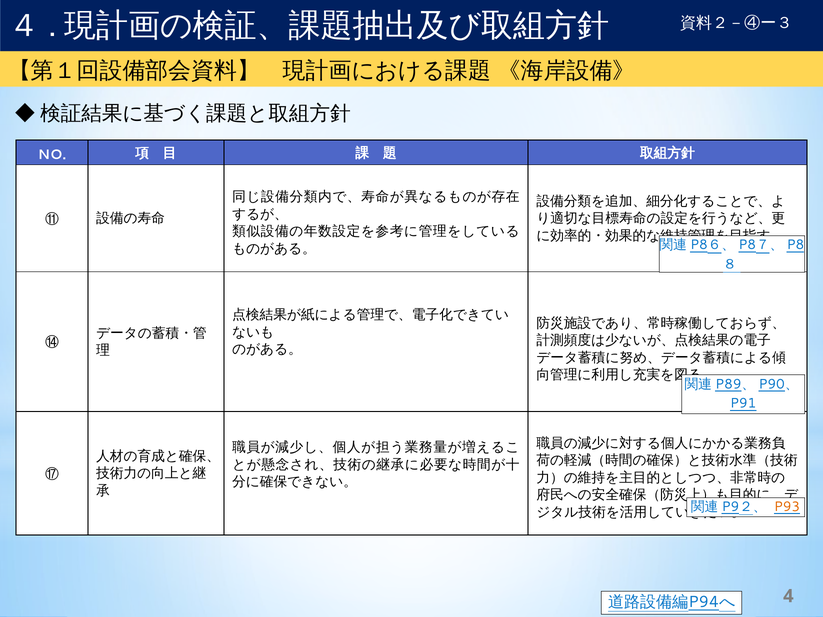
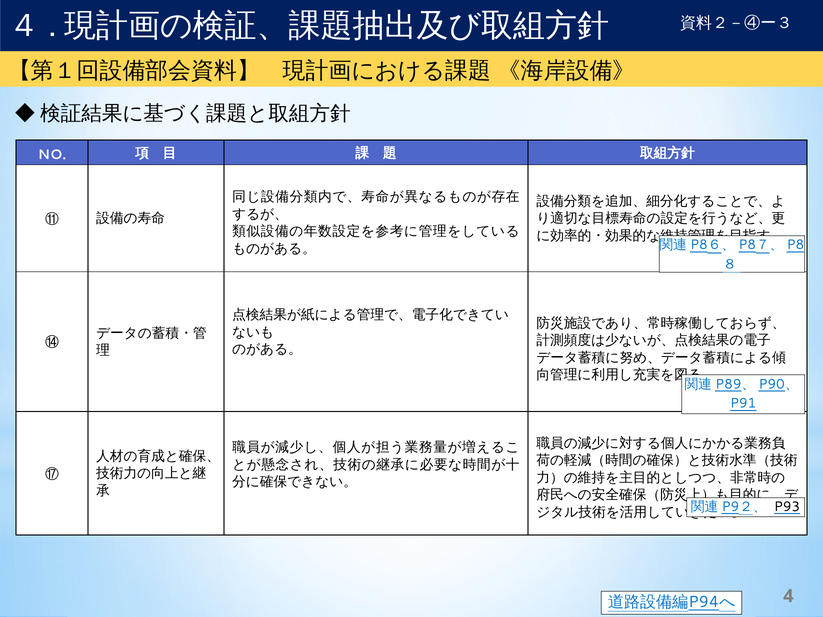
P93 colour: orange -> black (787, 507)
